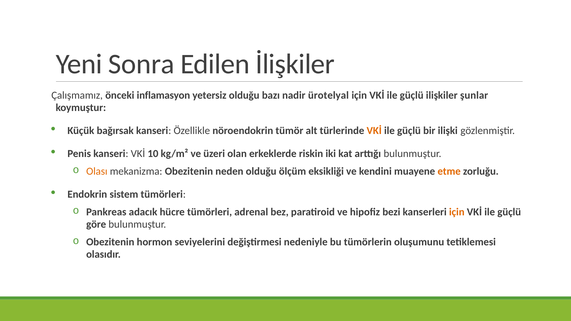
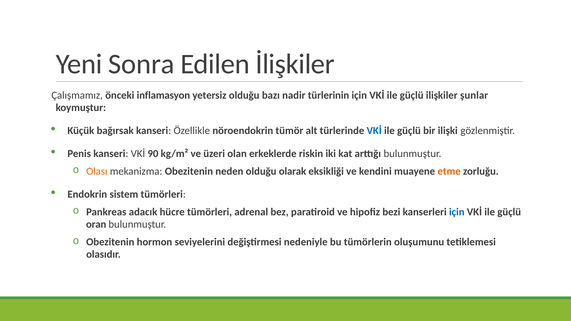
ürotelyal: ürotelyal -> türlerinin (329, 95)
VKİ colour: orange -> blue (374, 131)
10: 10 -> 90 (153, 154)
ölçüm: ölçüm -> olarak (293, 171)
için colour: orange -> blue (457, 212)
göre: göre -> oran (96, 224)
